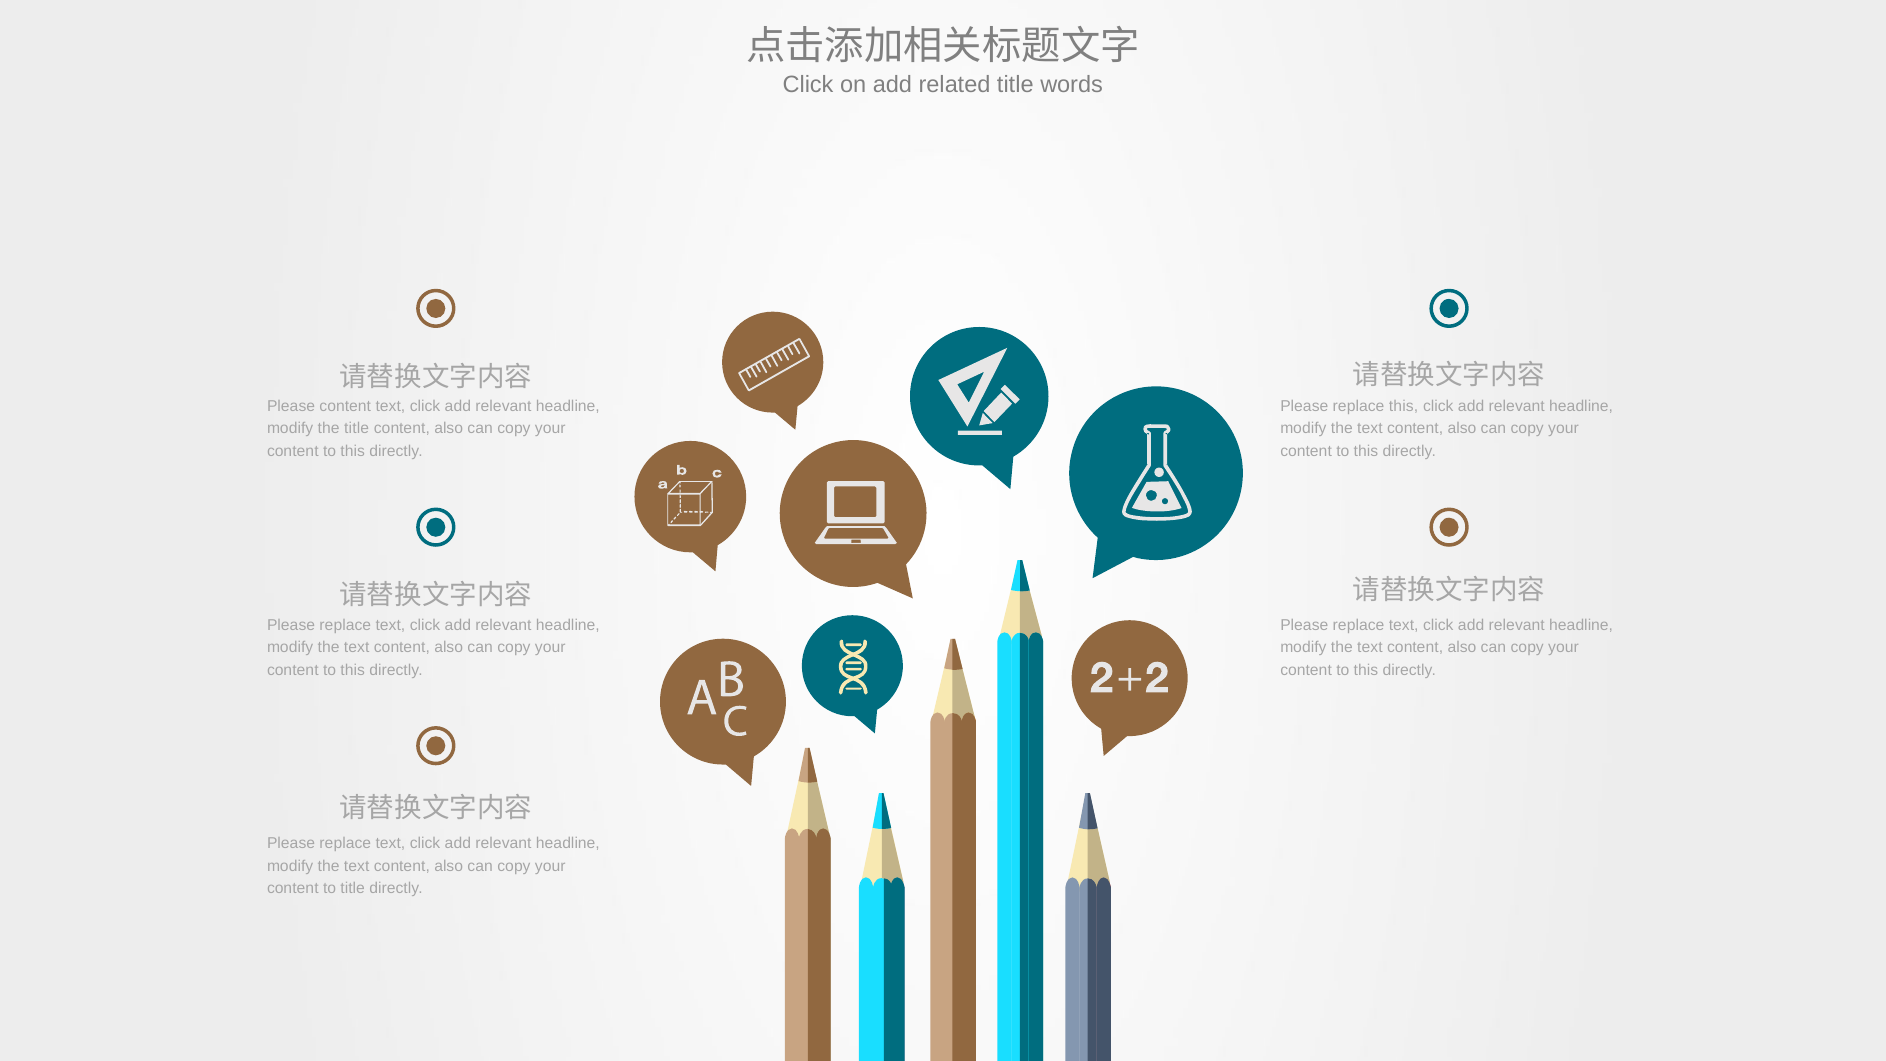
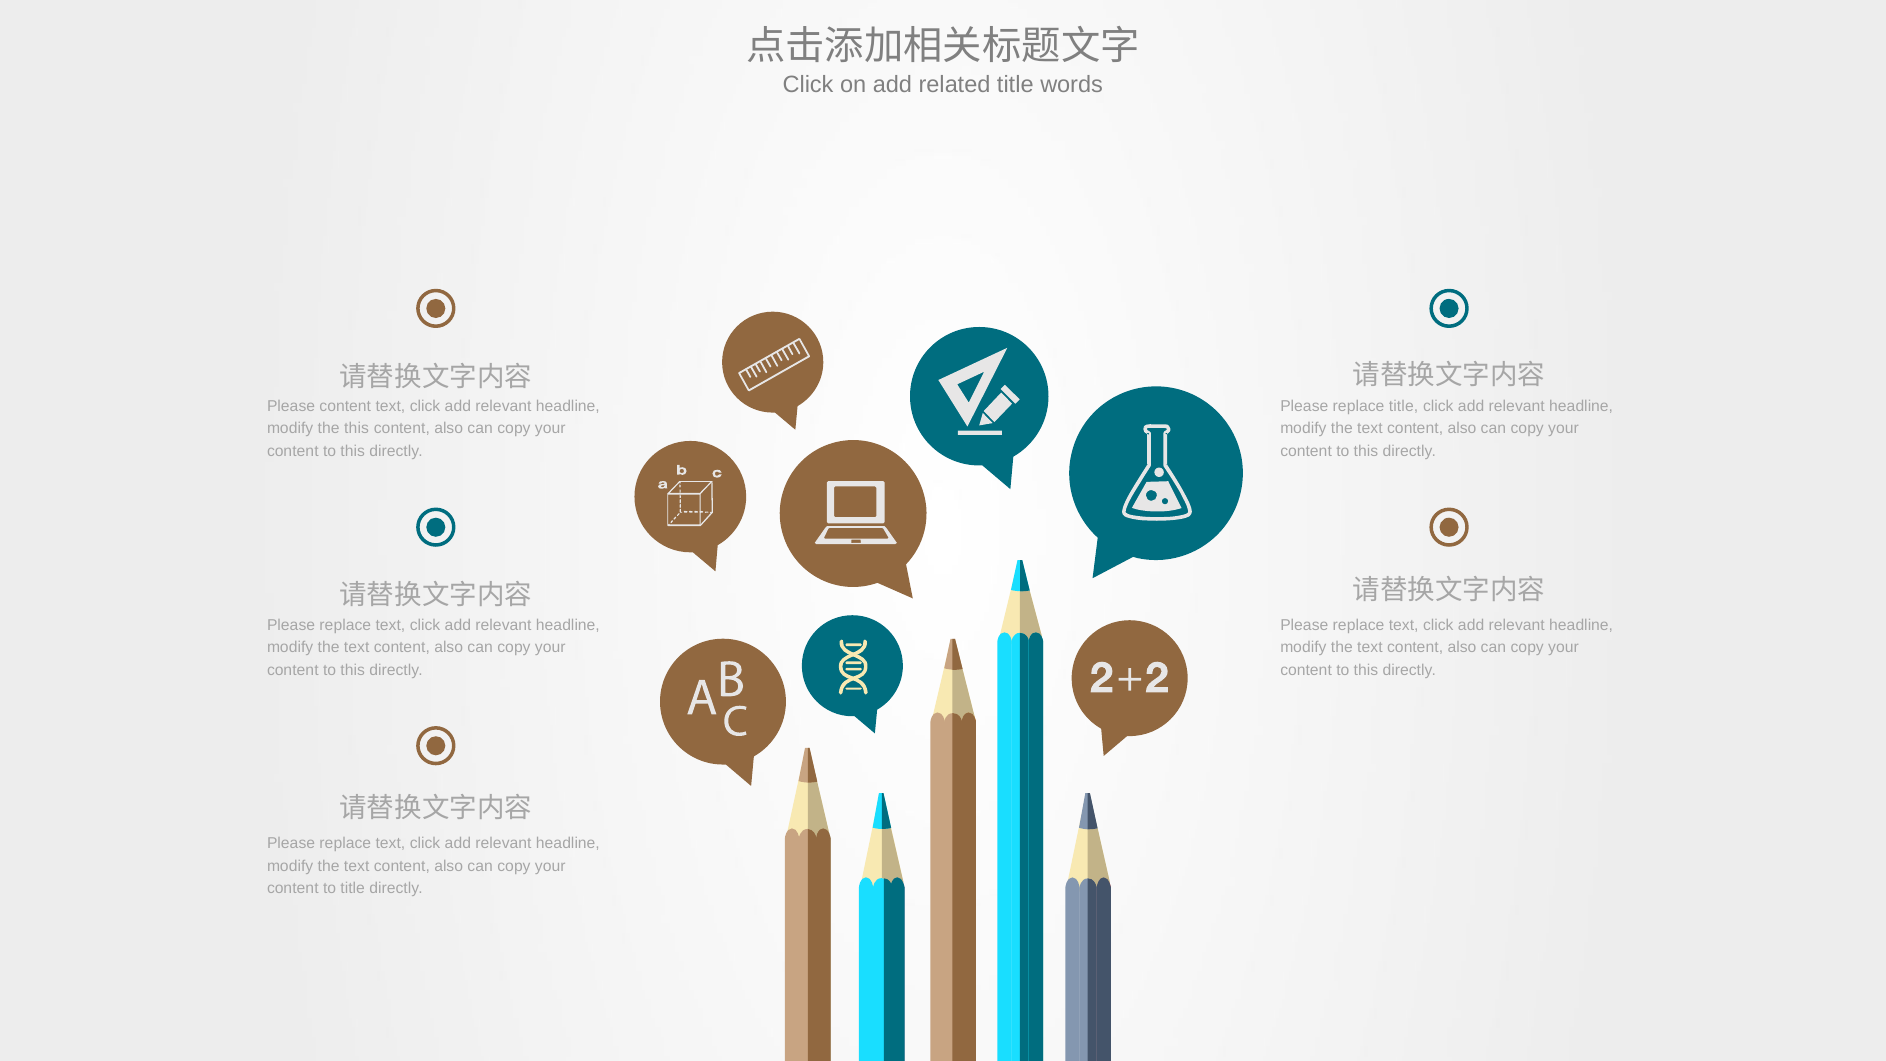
replace this: this -> title (1404, 406)
the title: title -> this (357, 429)
